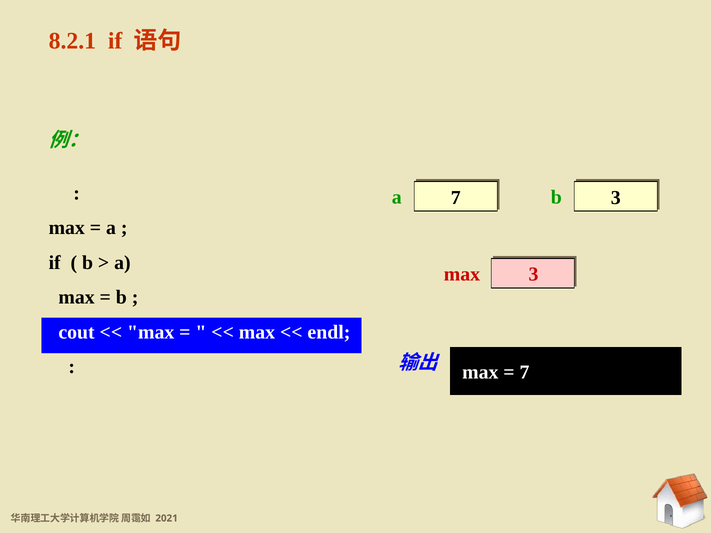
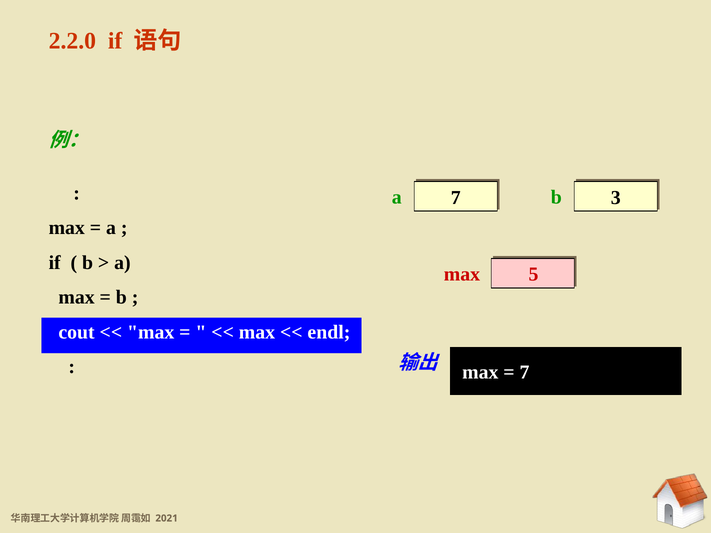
8.2.1: 8.2.1 -> 2.2.0 (72, 41)
max 3: 3 -> 5 (534, 274)
